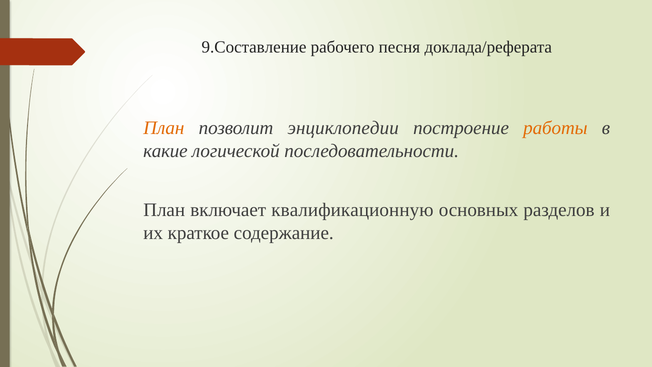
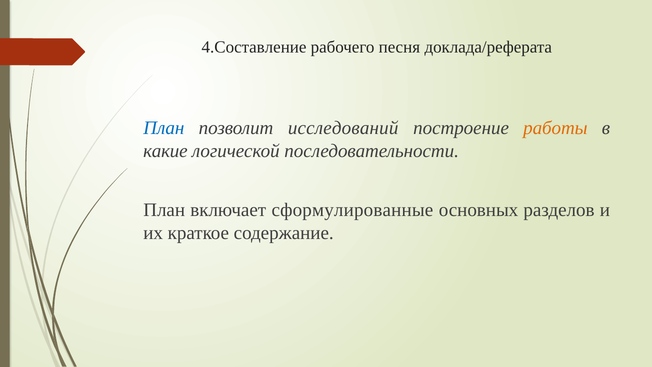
9.Составление: 9.Составление -> 4.Составление (254, 47)
План colour: orange -> blue (164, 128)
энциклопедии: энциклопедии -> исследований (343, 128)
квалификационную: квалификационную -> сформулированные (352, 210)
